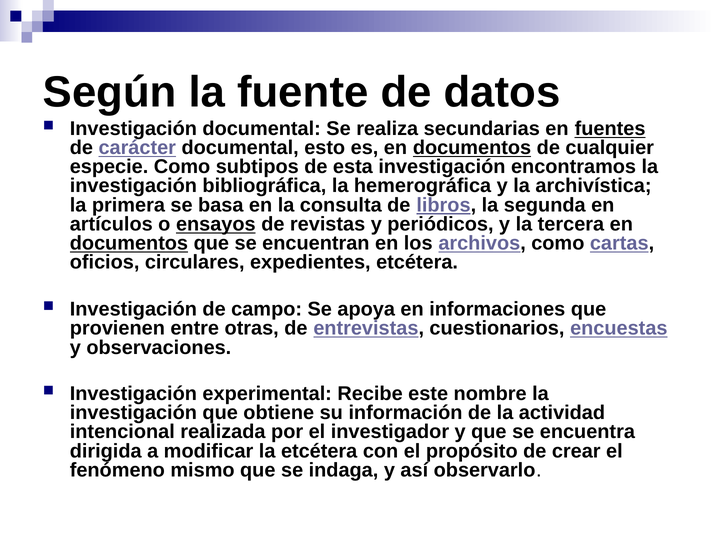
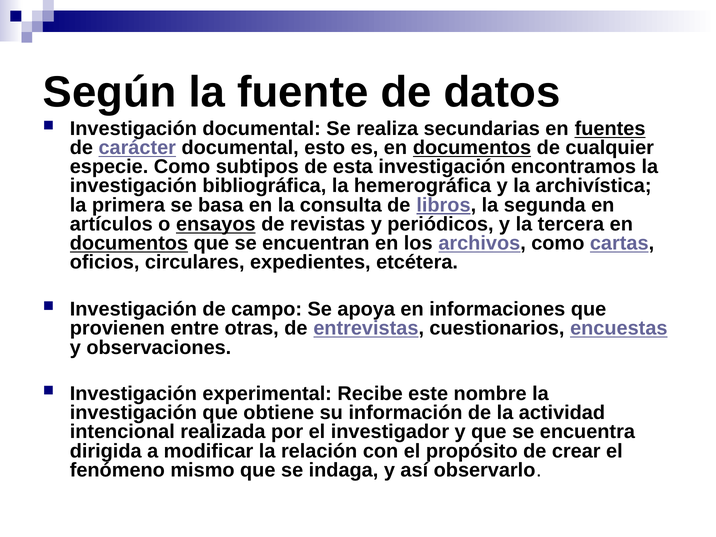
la etcétera: etcétera -> relación (319, 451)
